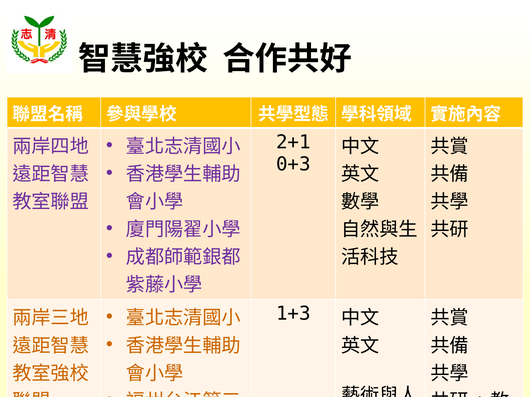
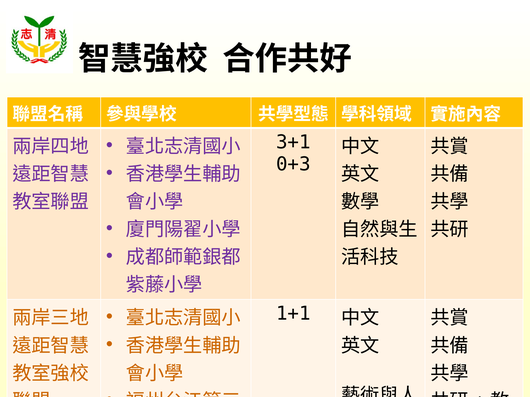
2+1: 2+1 -> 3+1 (293, 142)
1+3: 1+3 -> 1+1 (293, 314)
